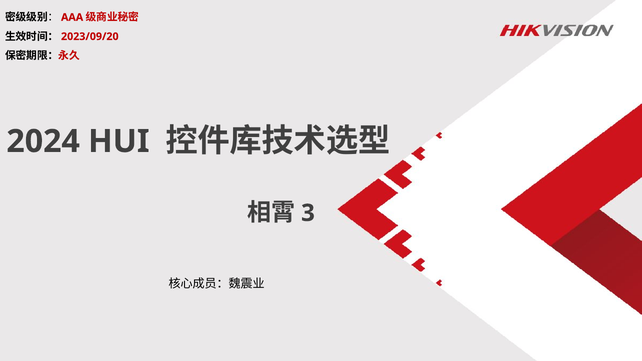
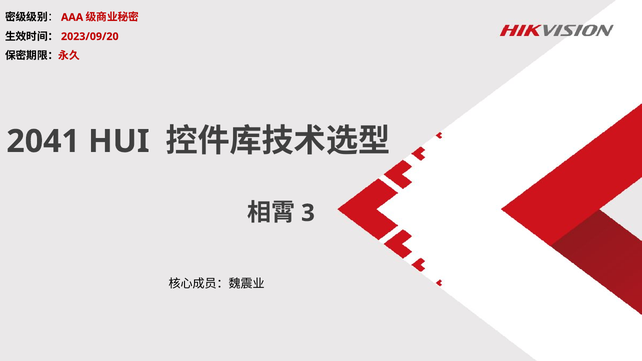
2024: 2024 -> 2041 (43, 141)
